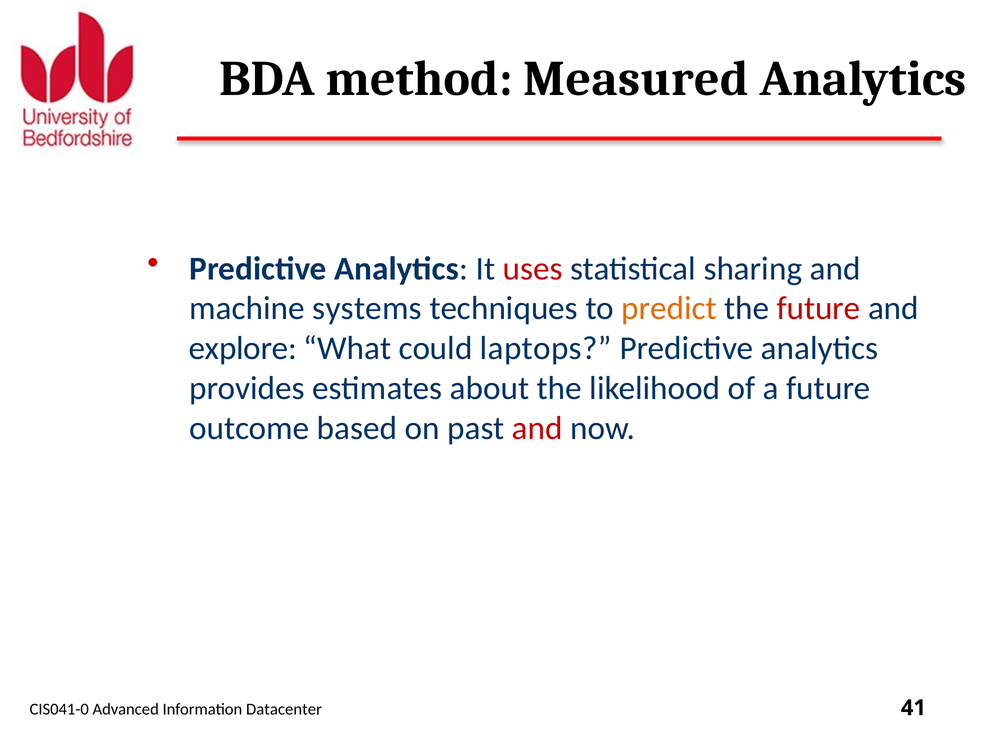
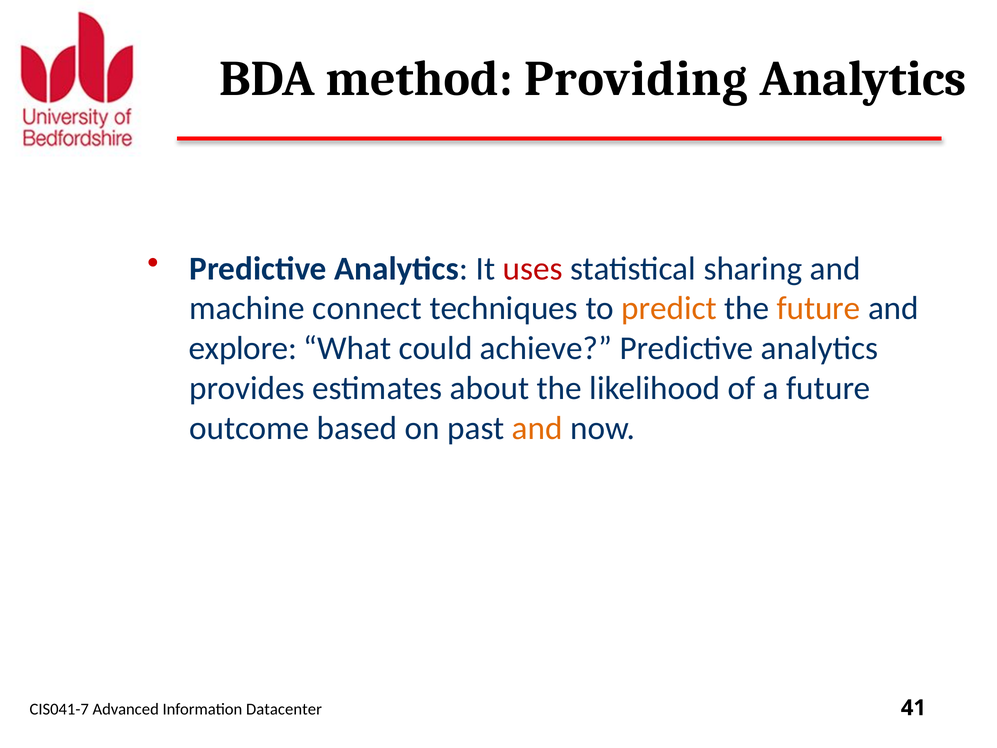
Measured: Measured -> Providing (636, 79)
systems: systems -> connect (367, 308)
future colour: red -> orange (819, 308)
laptops: laptops -> achieve (546, 348)
and colour: red -> orange (537, 428)
CIS041-0: CIS041-0 -> CIS041-7 (59, 709)
